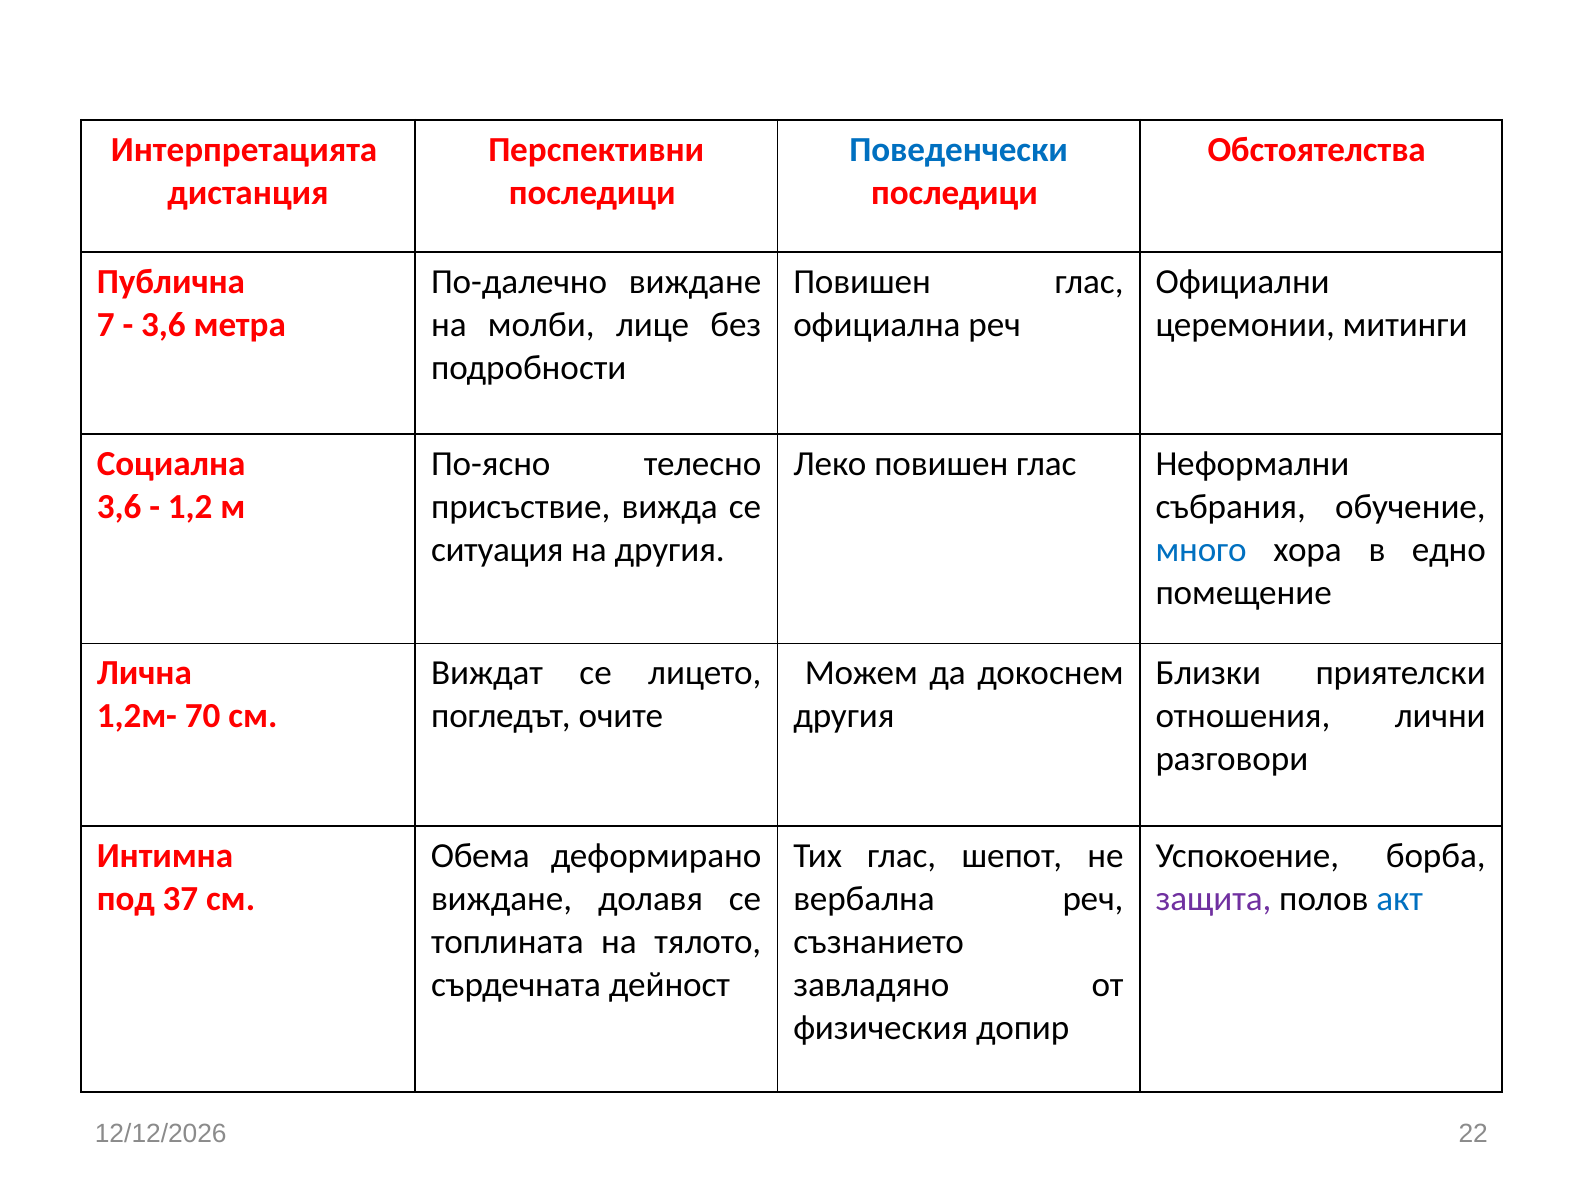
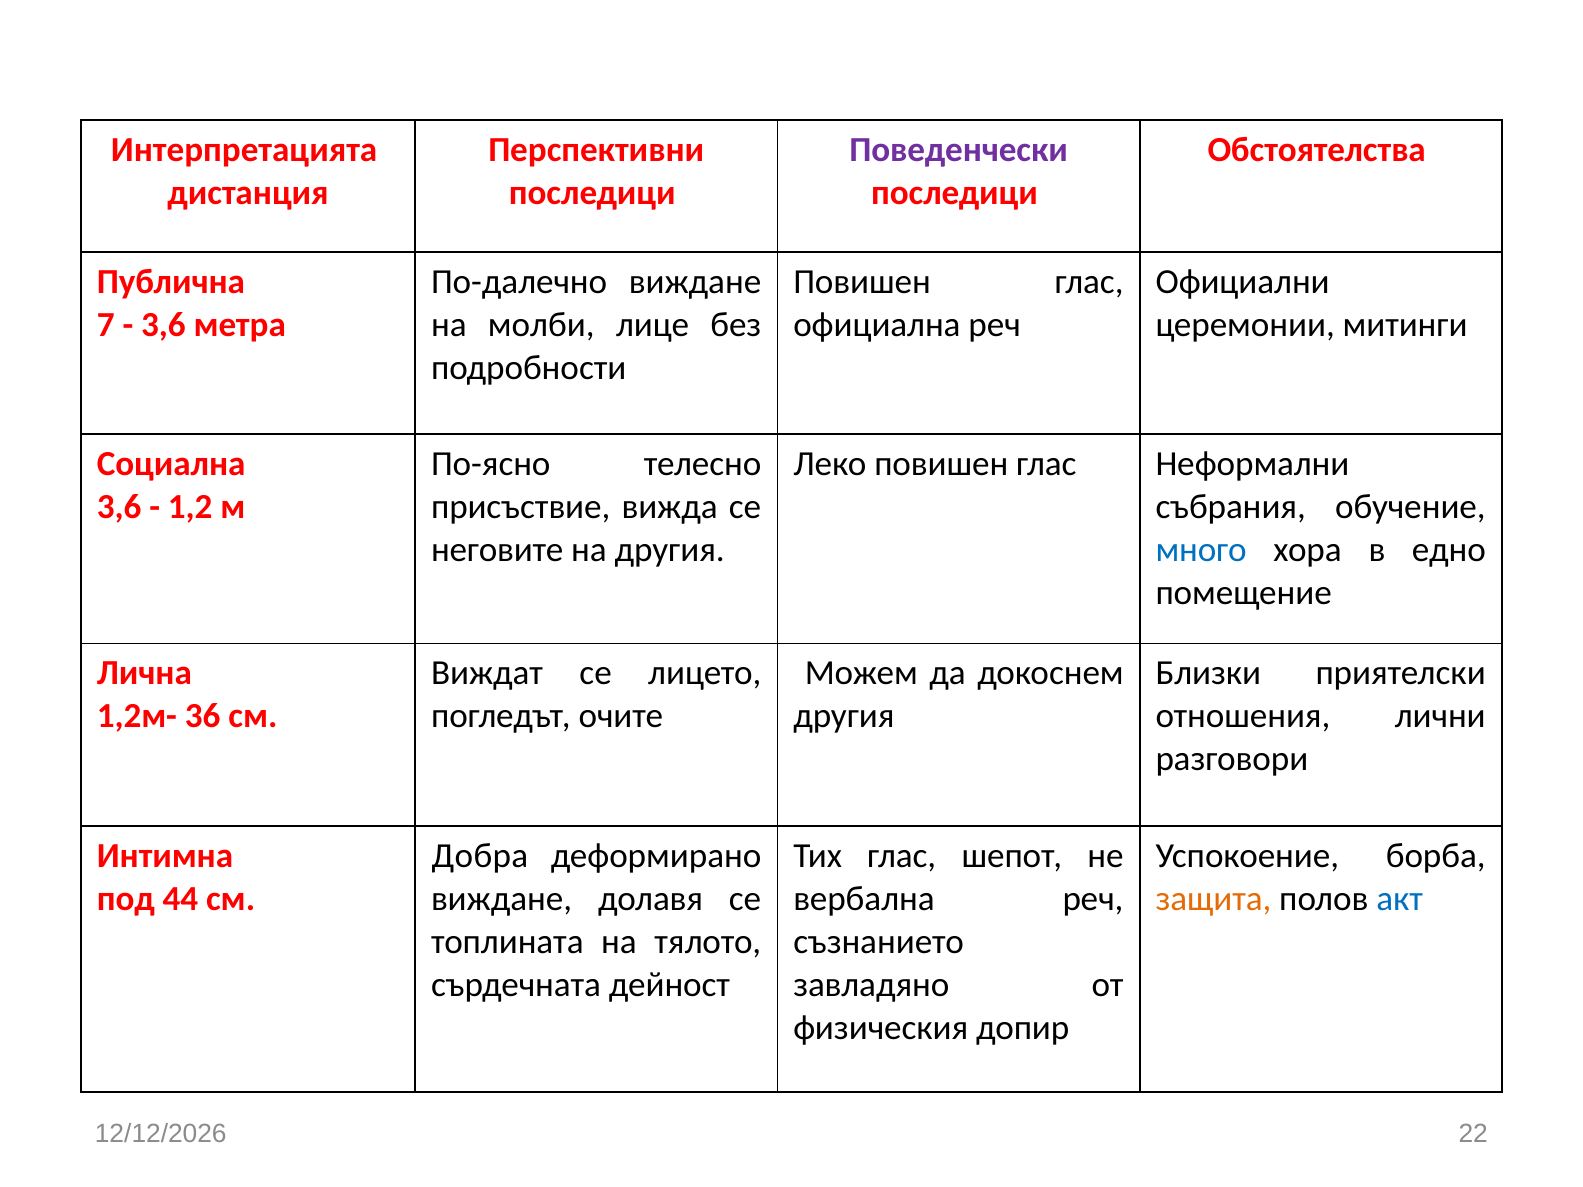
Поведенчески colour: blue -> purple (959, 150)
ситуация: ситуация -> неговите (497, 550)
70: 70 -> 36 (203, 716)
Обема: Обема -> Добра (480, 856)
37: 37 -> 44 (181, 899)
защита colour: purple -> orange (1213, 899)
